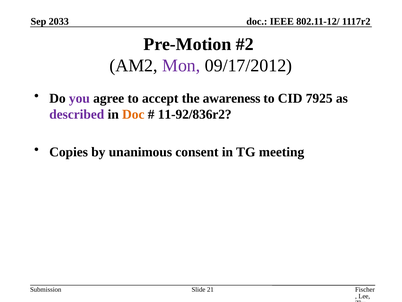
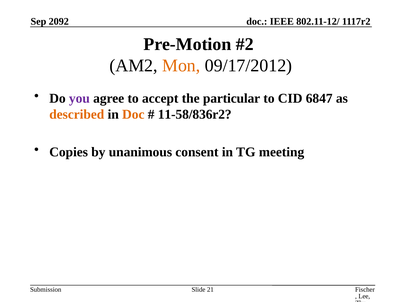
2033: 2033 -> 2092 (59, 21)
Mon colour: purple -> orange (181, 66)
awareness: awareness -> particular (232, 98)
7925: 7925 -> 6847 (319, 98)
described colour: purple -> orange (77, 114)
11-92/836r2: 11-92/836r2 -> 11-58/836r2 (195, 114)
